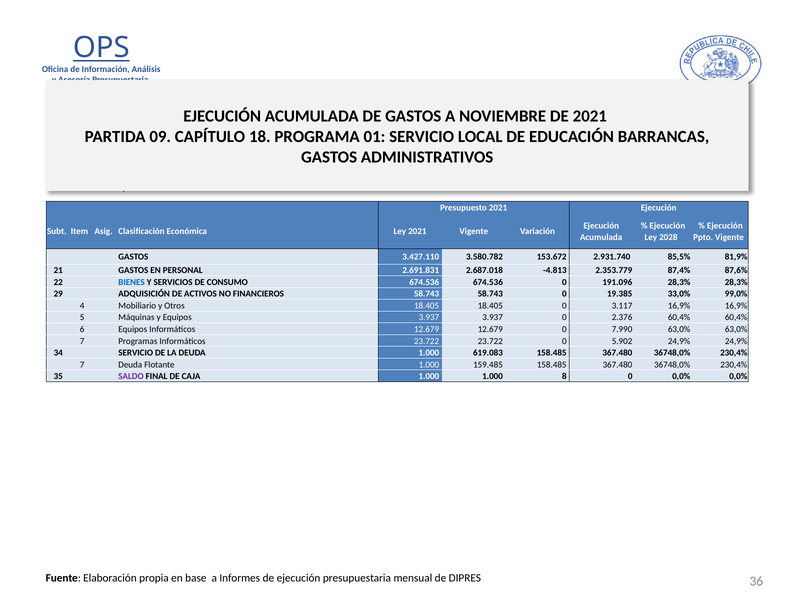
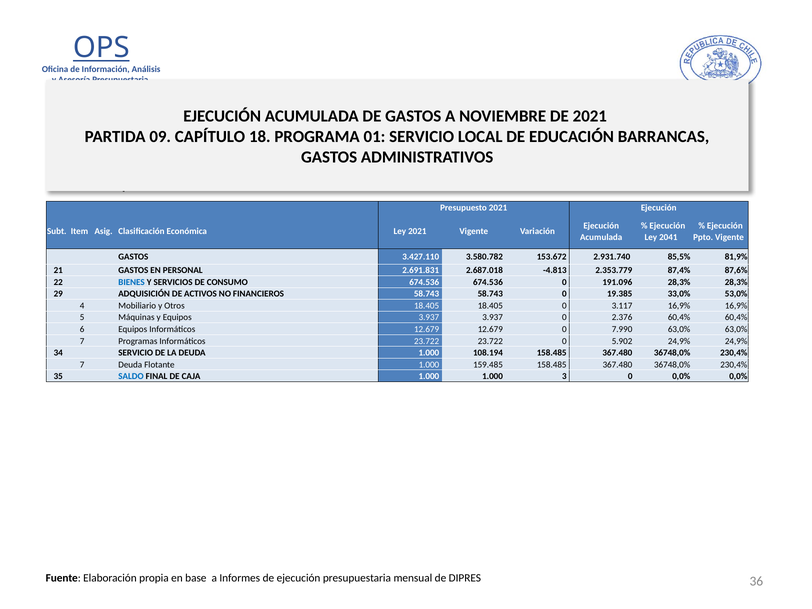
2028: 2028 -> 2041 (668, 237)
99,0%: 99,0% -> 53,0% (736, 294)
619.083: 619.083 -> 108.194 (488, 353)
SALDO colour: purple -> blue (131, 376)
8: 8 -> 3 (564, 376)
